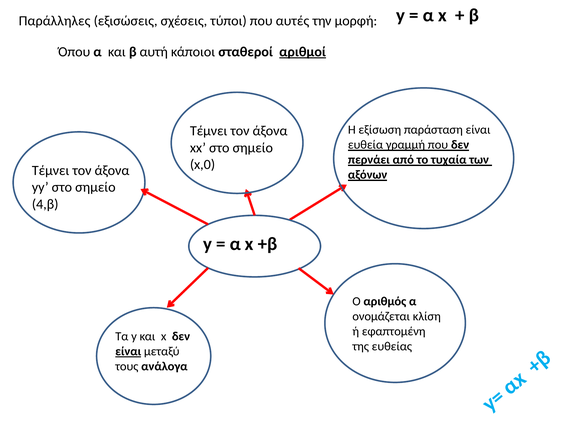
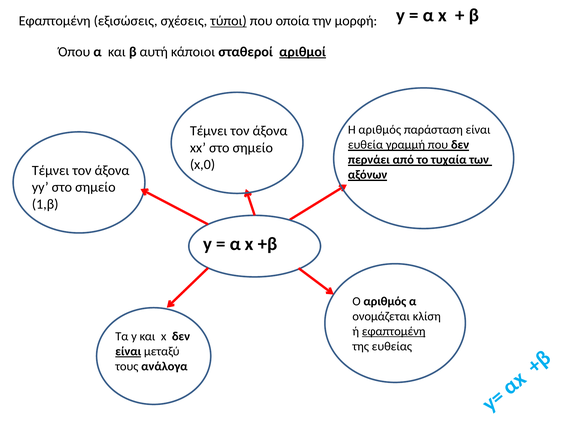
Παράλληλες: Παράλληλες -> Εφαπτομένη (55, 21)
τύποι underline: none -> present (229, 21)
αυτές: αυτές -> οποία (293, 21)
Η εξίσωση: εξίσωση -> αριθμός (380, 130)
4,β: 4,β -> 1,β (45, 204)
εφαπτομένη underline: none -> present (394, 331)
